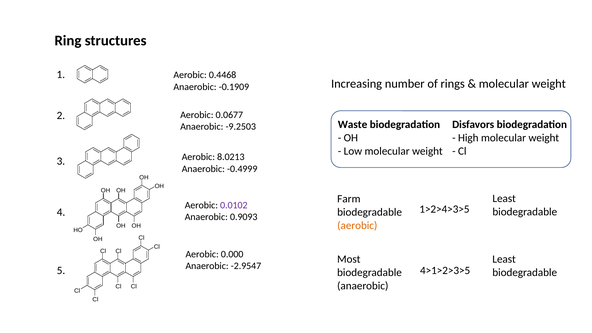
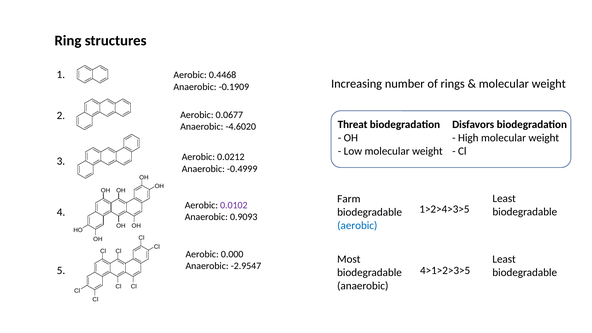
Waste: Waste -> Threat (353, 125)
-9.2503: -9.2503 -> -4.6020 (241, 127)
8.0213: 8.0213 -> 0.0212 (231, 157)
aerobic colour: orange -> blue (357, 225)
